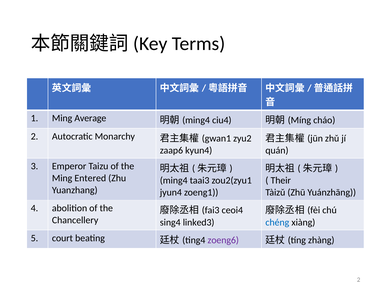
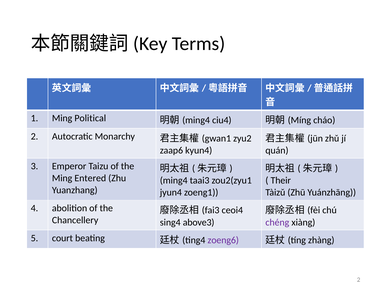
Average: Average -> Political (90, 118)
linked3: linked3 -> above3 (199, 222)
chéng colour: blue -> purple (277, 222)
